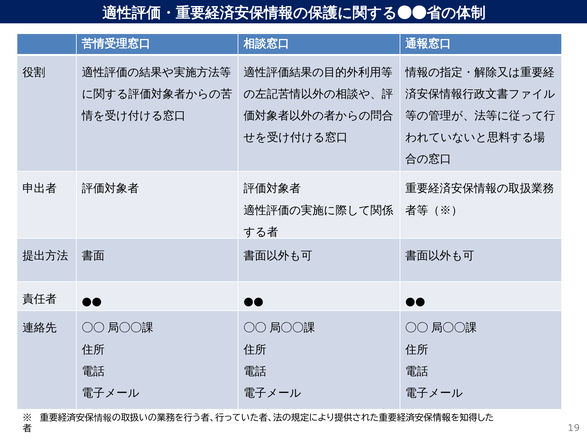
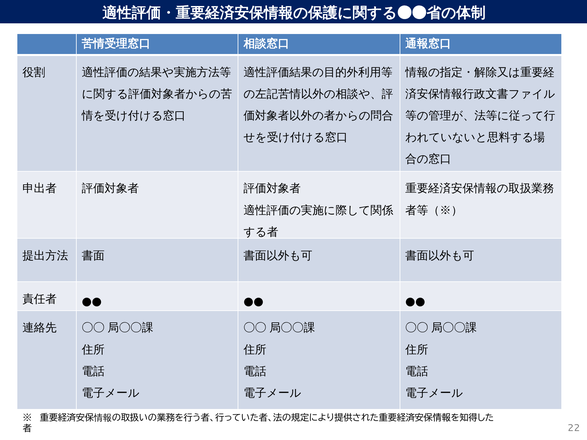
19: 19 -> 22 (574, 428)
